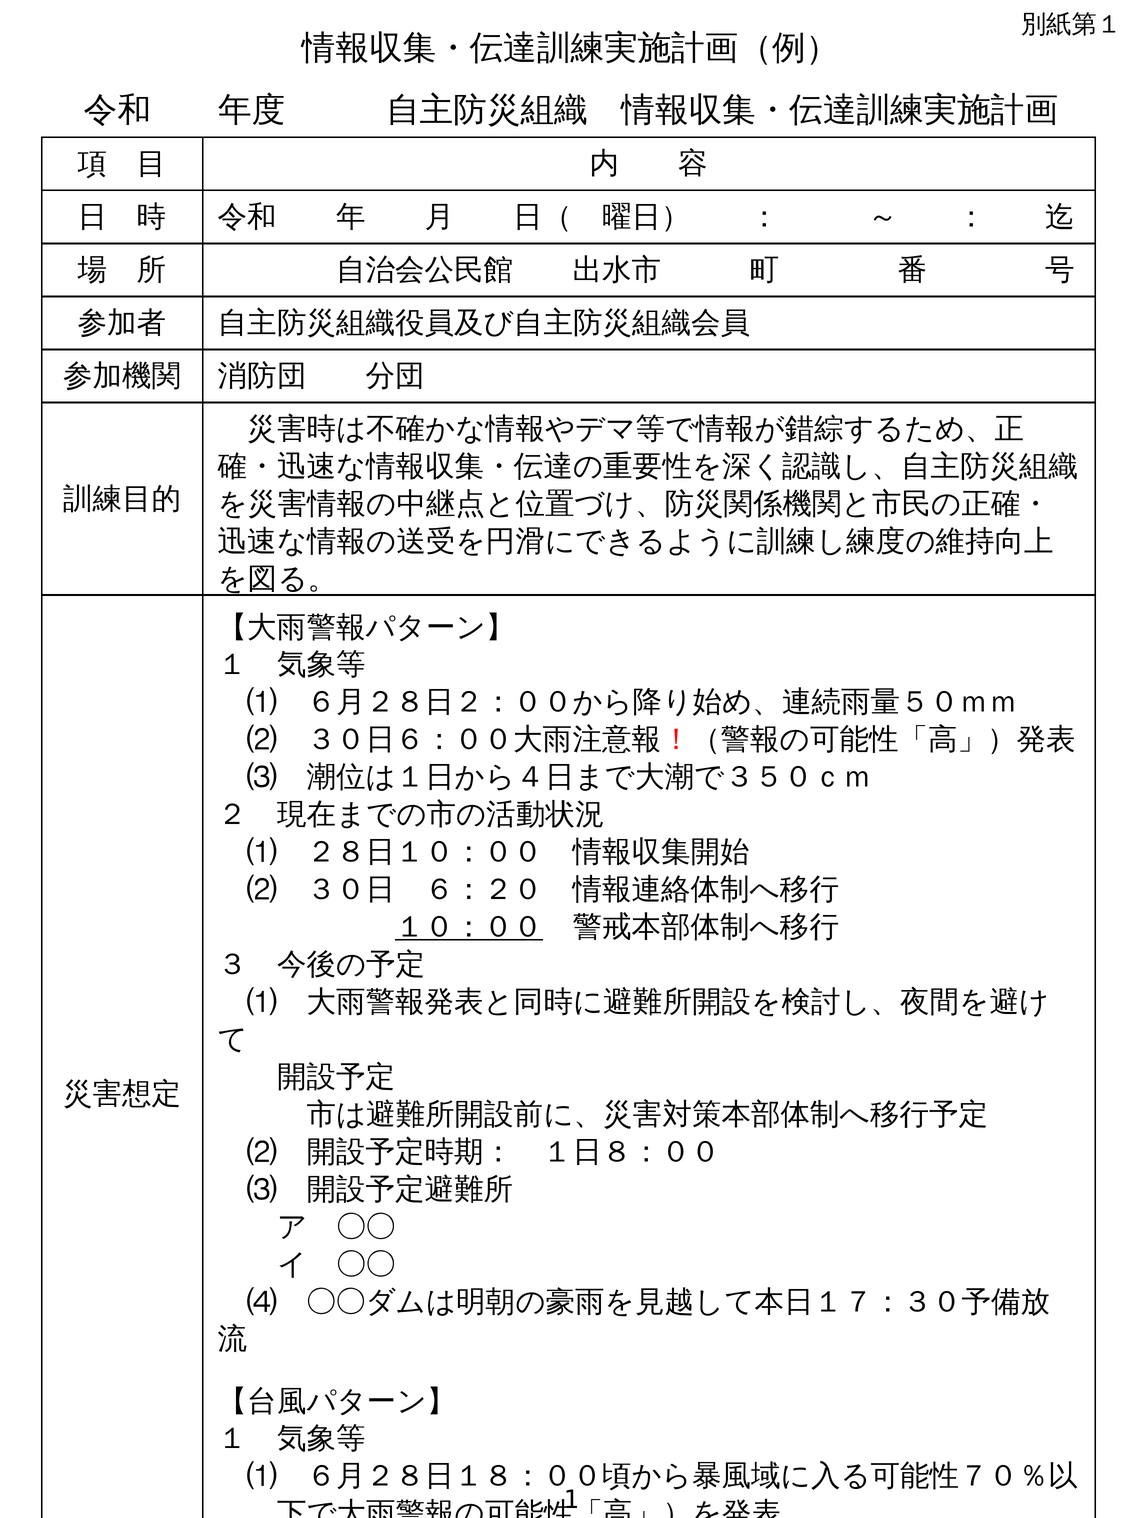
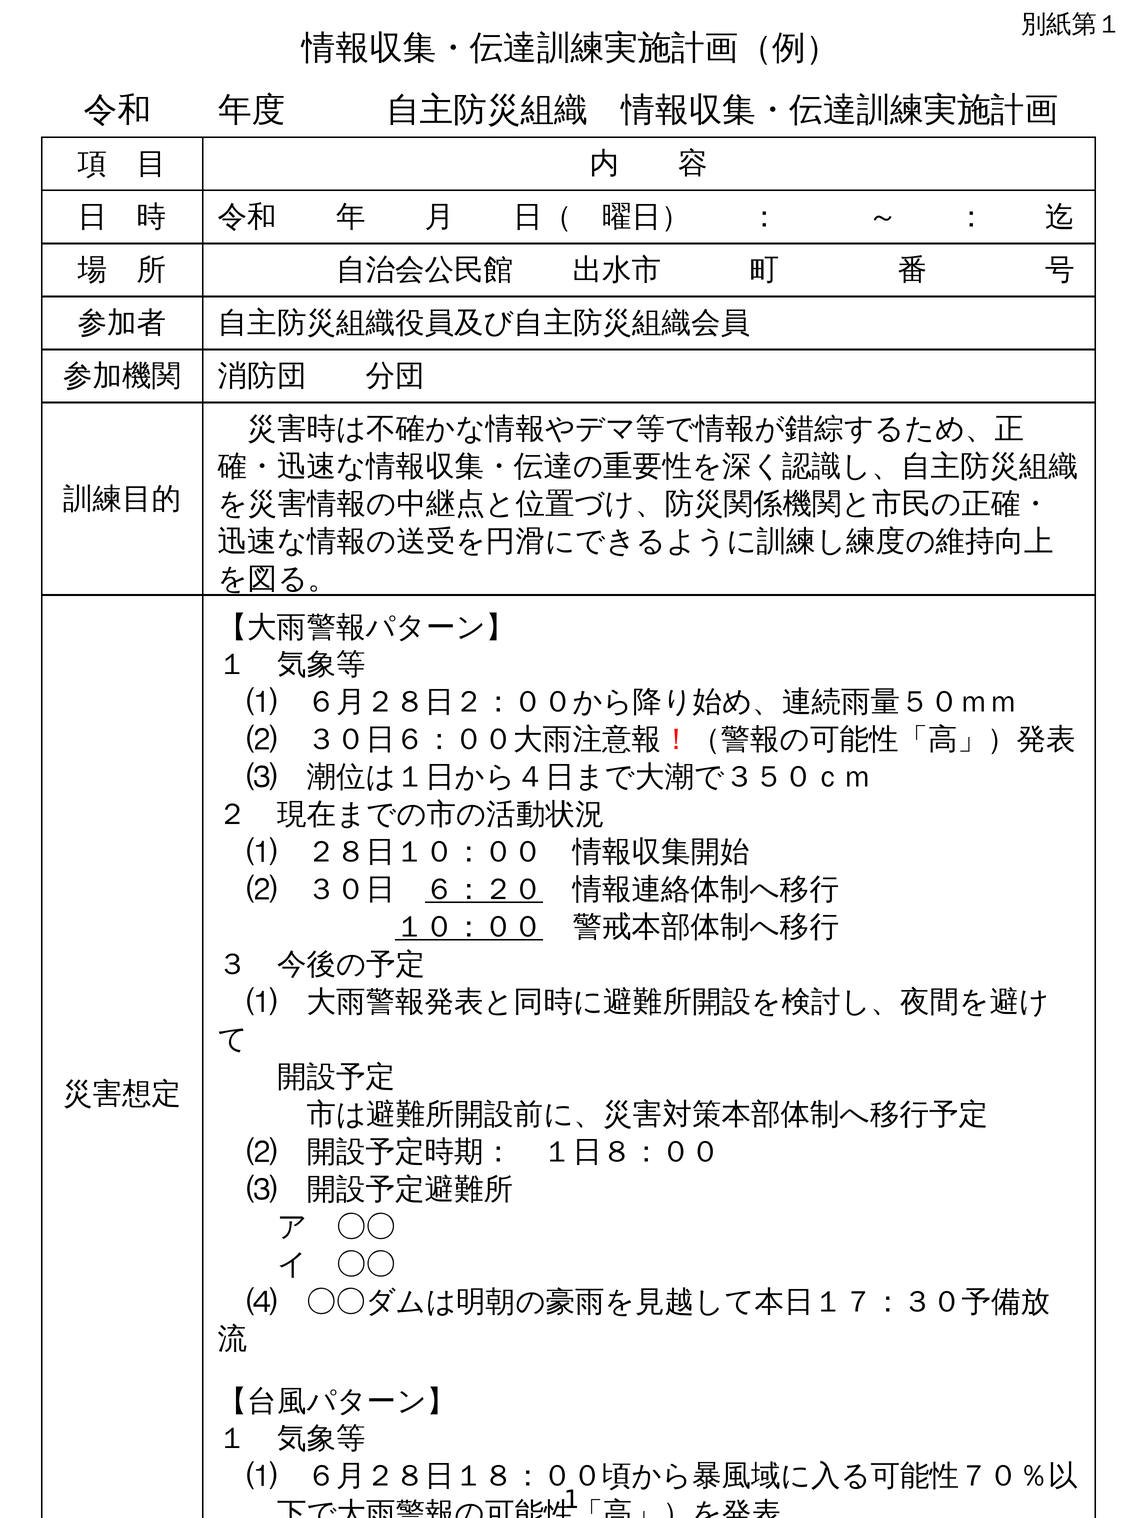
６：２０ underline: none -> present (484, 889)
